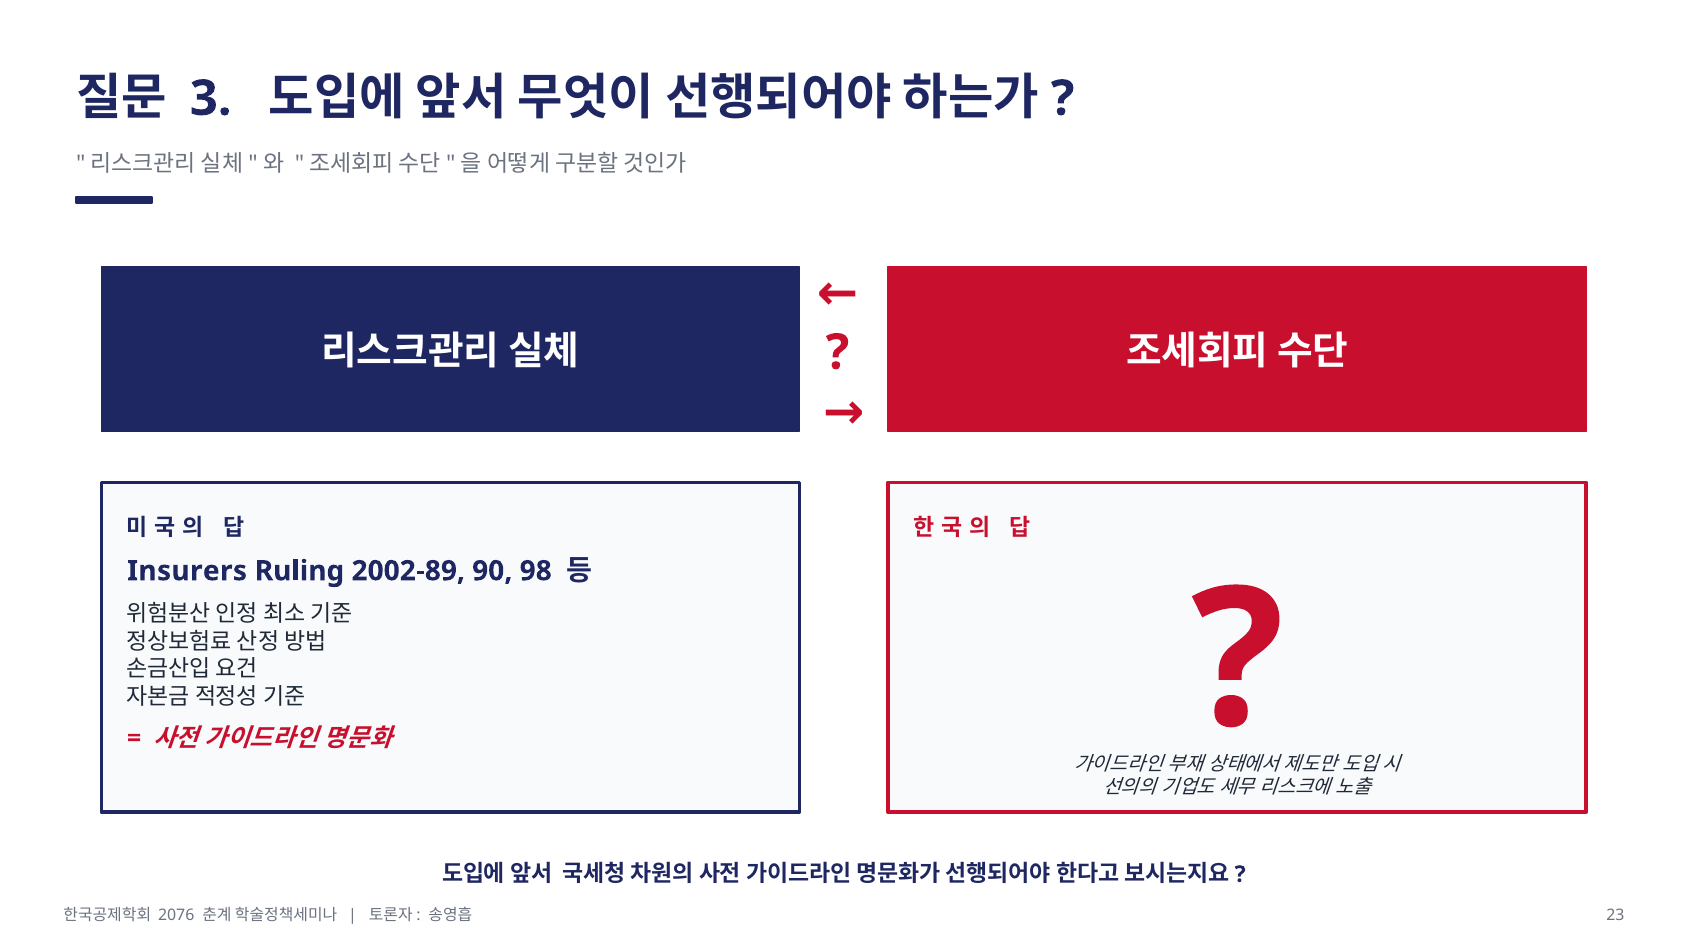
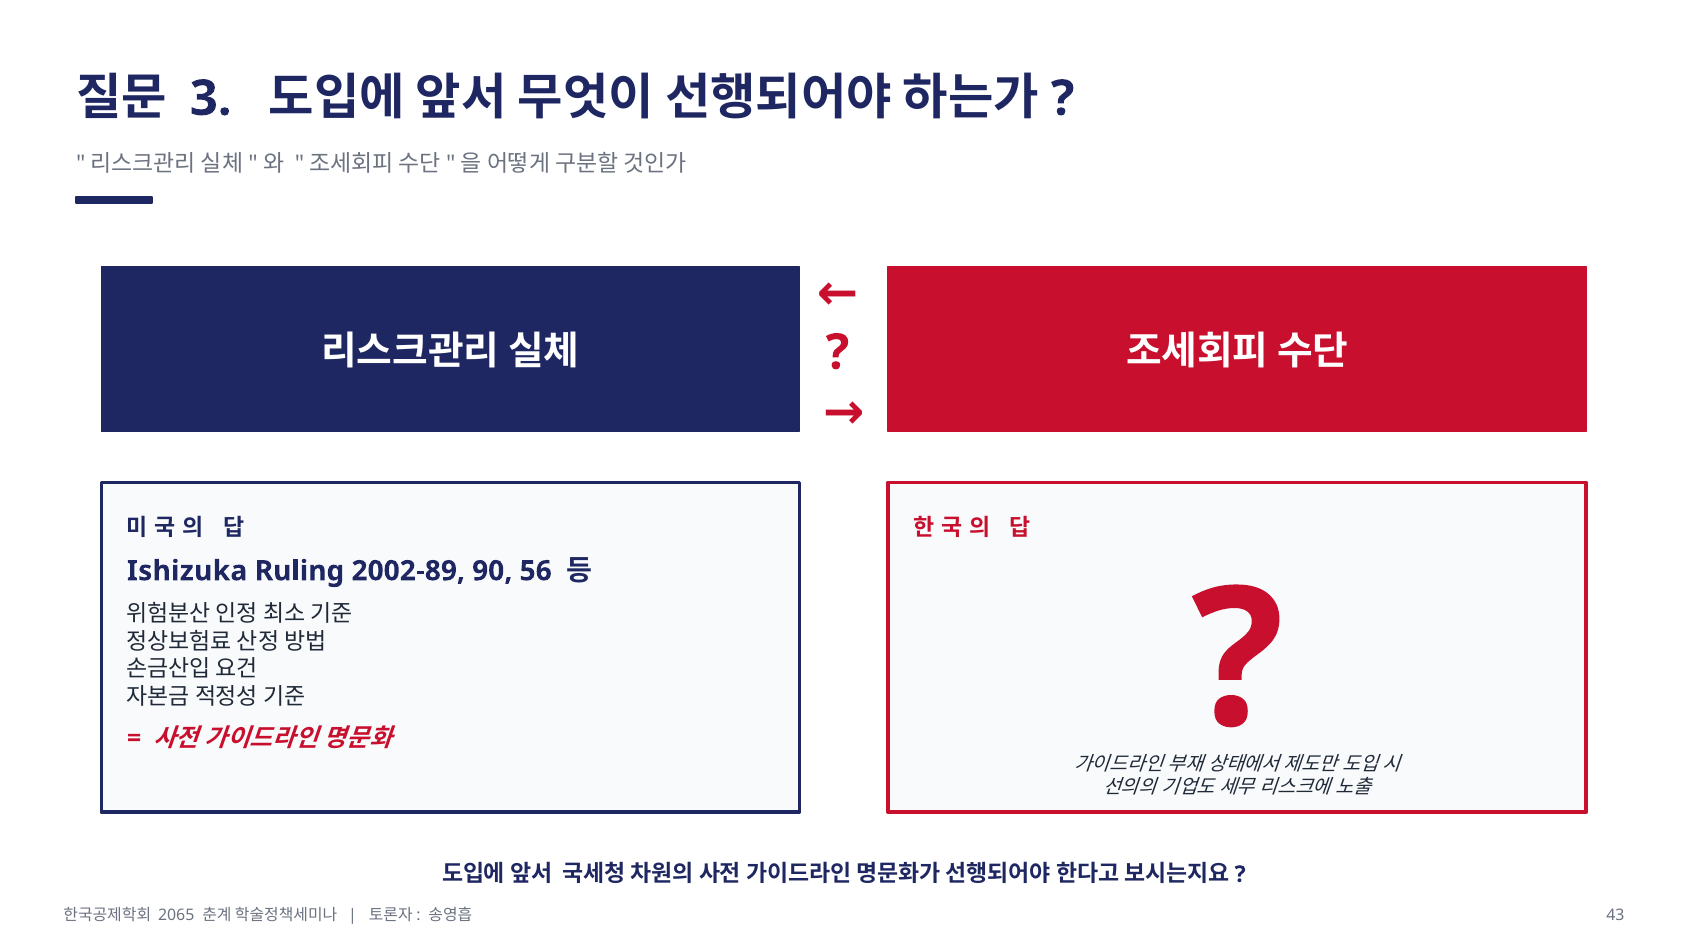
Insurers: Insurers -> Ishizuka (187, 571)
98: 98 -> 56 (536, 571)
2076: 2076 -> 2065 (176, 915)
23: 23 -> 43 (1615, 915)
